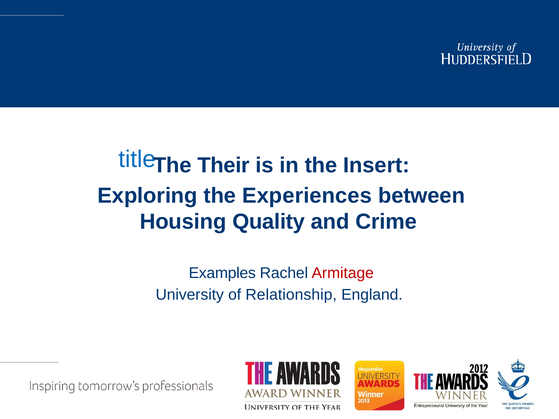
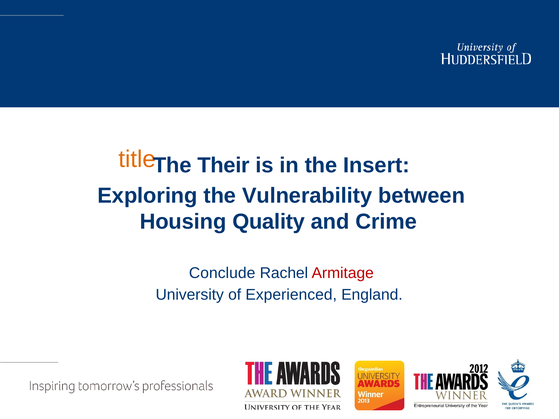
title colour: blue -> orange (137, 159)
Experiences: Experiences -> Vulnerability (307, 196)
Examples: Examples -> Conclude (222, 273)
Relationship: Relationship -> Experienced (291, 295)
